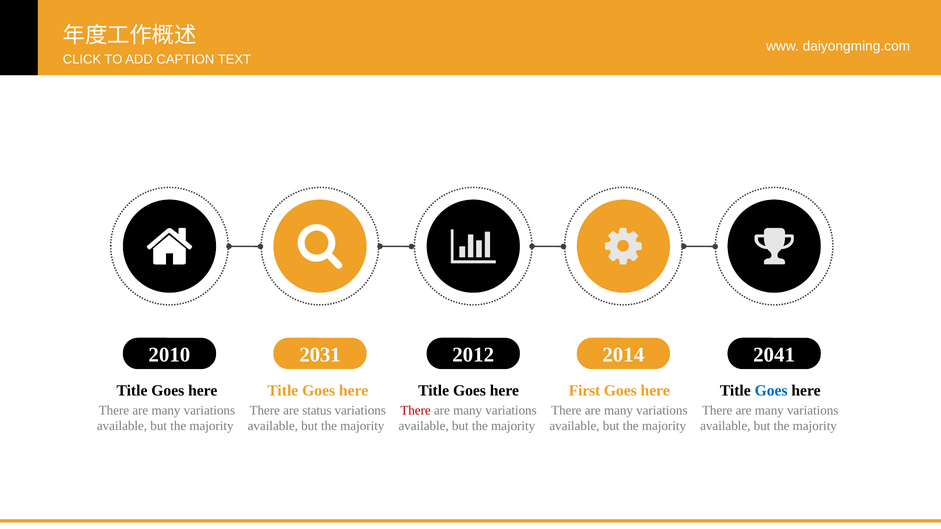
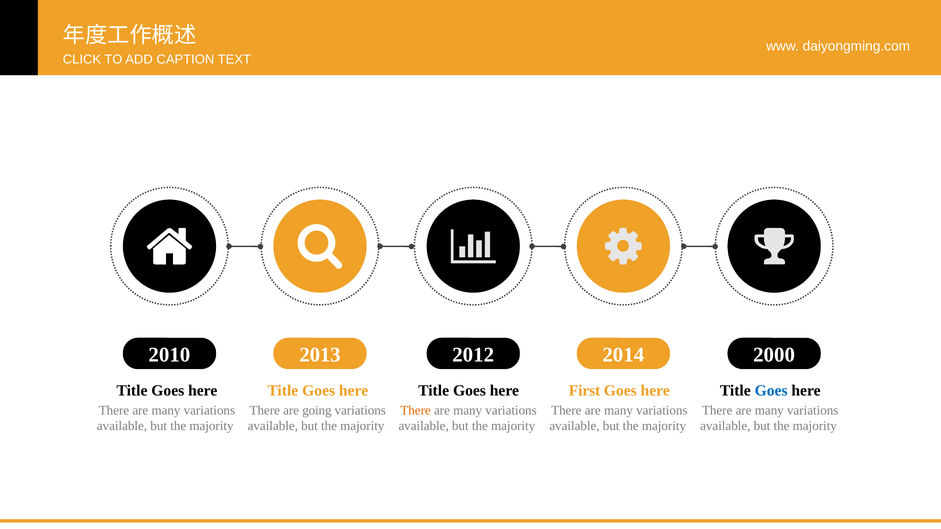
2031: 2031 -> 2013 (320, 355)
2041: 2041 -> 2000 (774, 355)
status: status -> going (317, 411)
There colour: red -> orange (416, 411)
